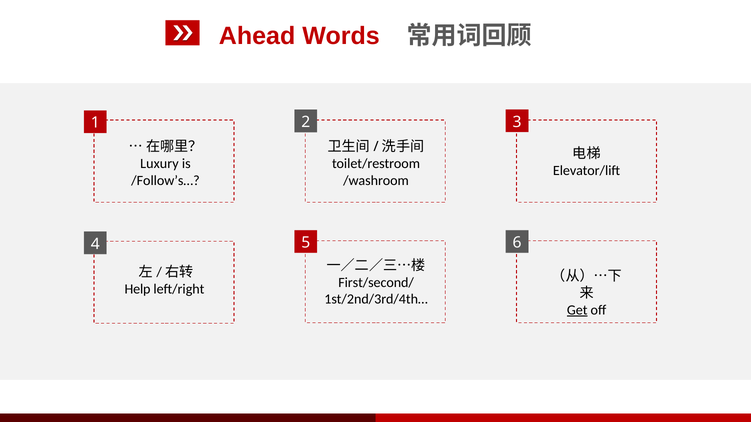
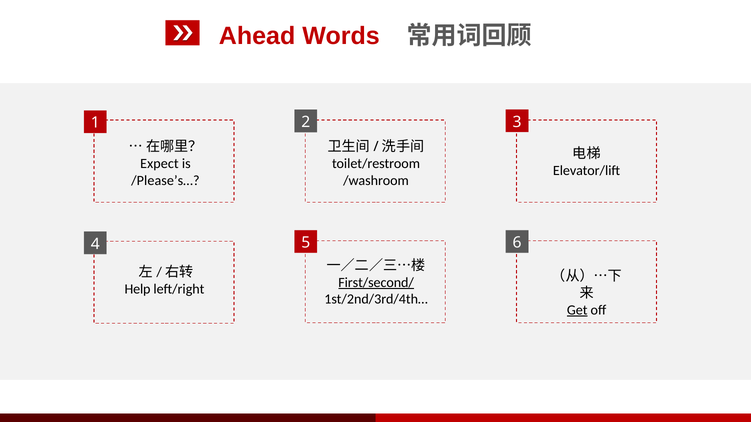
Luxury: Luxury -> Expect (159, 164)
/Follow’s…: /Follow’s… -> /Please’s… (165, 181)
First/second/ underline: none -> present (376, 283)
